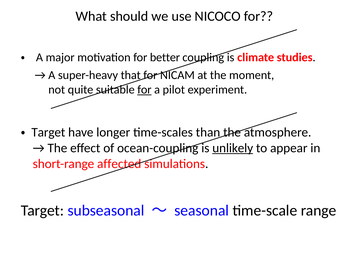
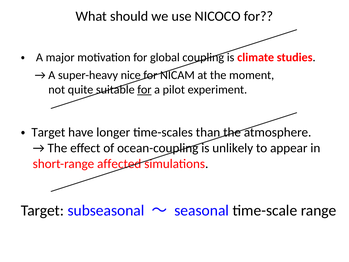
better: better -> global (165, 57)
that: that -> nice (131, 75)
unlikely underline: present -> none (233, 148)
